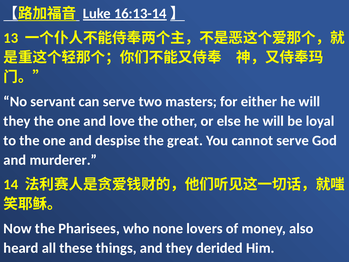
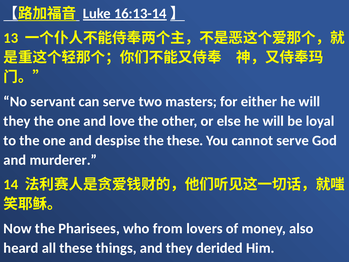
the great: great -> these (185, 141)
none: none -> from (168, 228)
